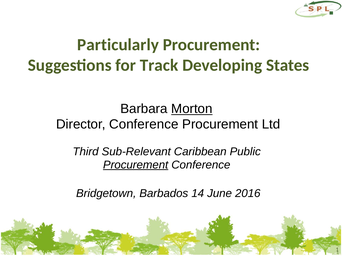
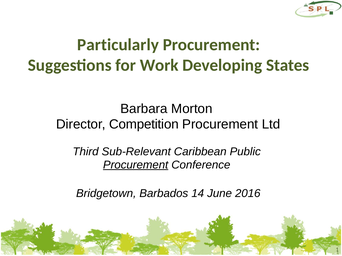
Track: Track -> Work (159, 65)
Morton underline: present -> none (192, 109)
Director Conference: Conference -> Competition (144, 124)
